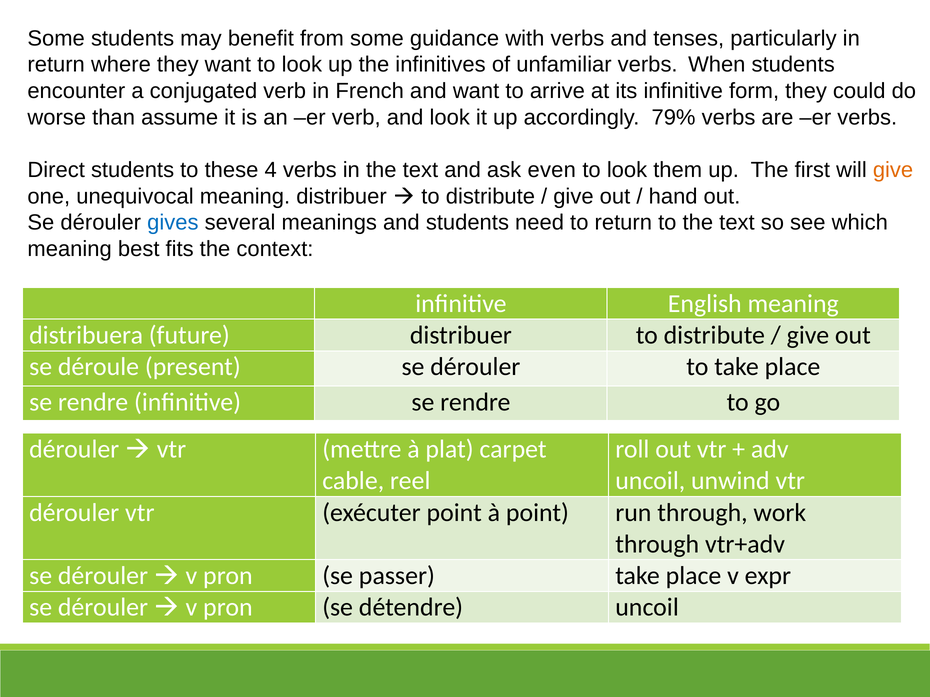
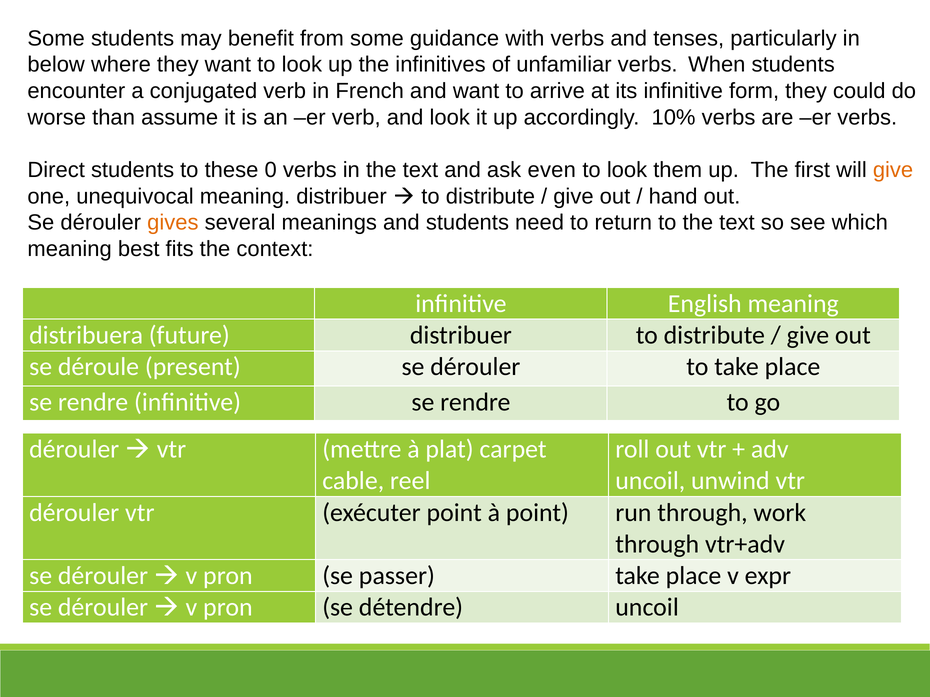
return: return -> below (56, 65)
79%: 79% -> 10% (674, 117)
4: 4 -> 0 (271, 170)
gives colour: blue -> orange (173, 223)
